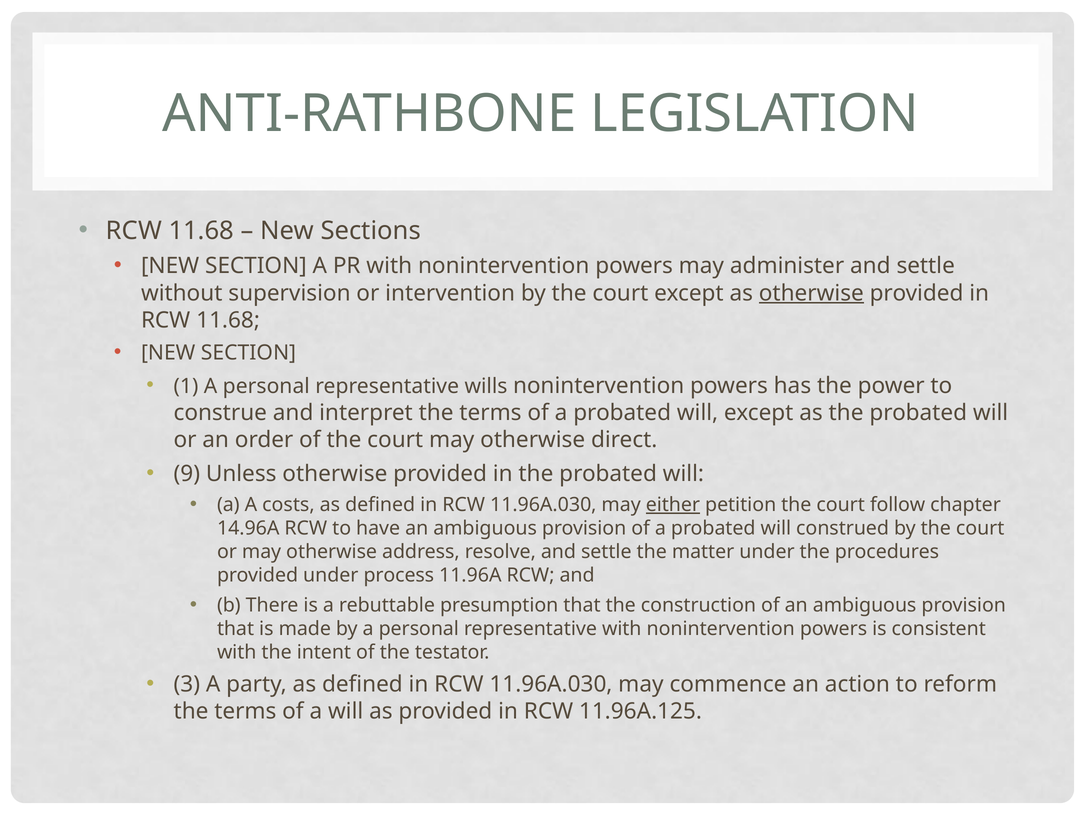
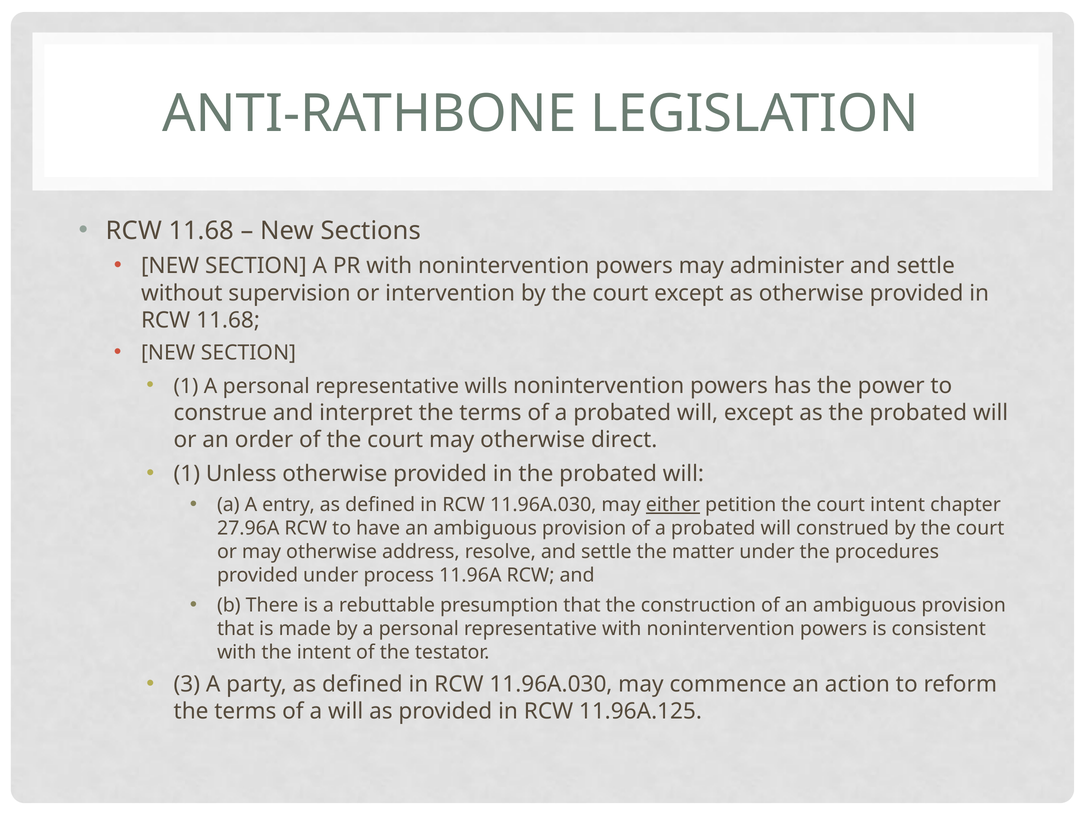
otherwise underline: present -> none (811, 293)
9: 9 -> 1 (187, 474)
costs: costs -> entry (289, 505)
court follow: follow -> intent (897, 505)
14.96A: 14.96A -> 27.96A (248, 528)
